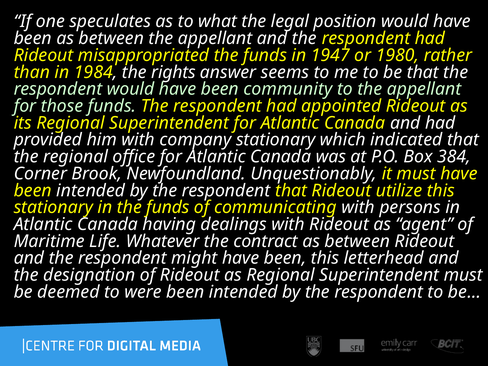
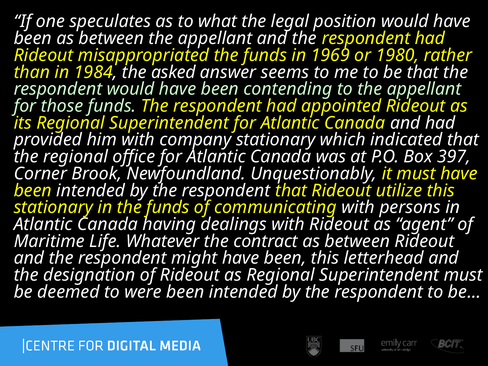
1947: 1947 -> 1969 (330, 55)
rights: rights -> asked (173, 72)
community: community -> contending (288, 89)
384: 384 -> 397 (454, 157)
